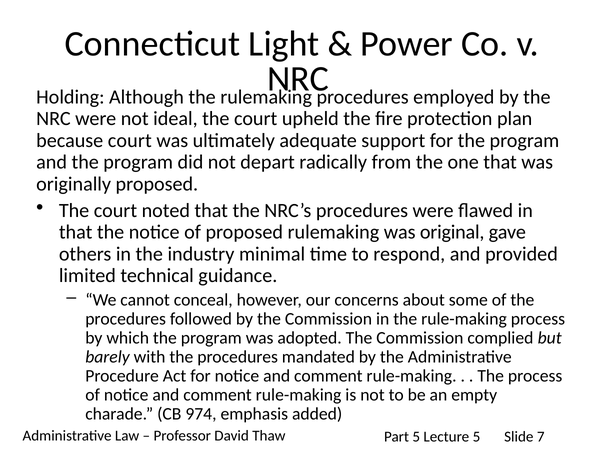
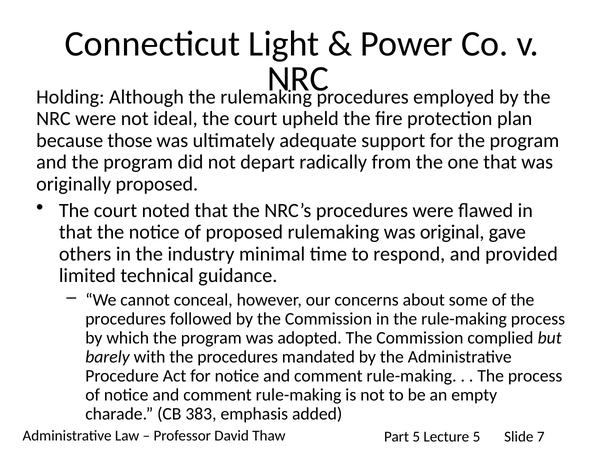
because court: court -> those (130, 141)
974: 974 -> 383 (201, 414)
